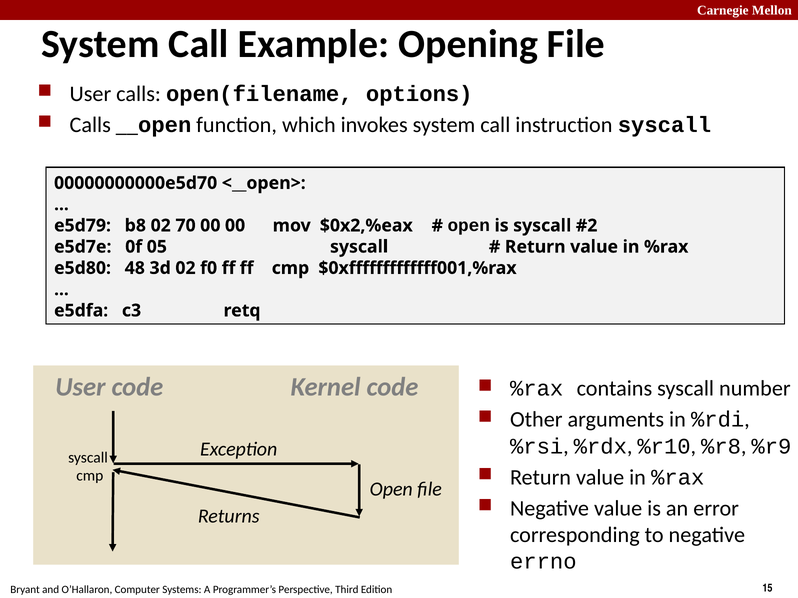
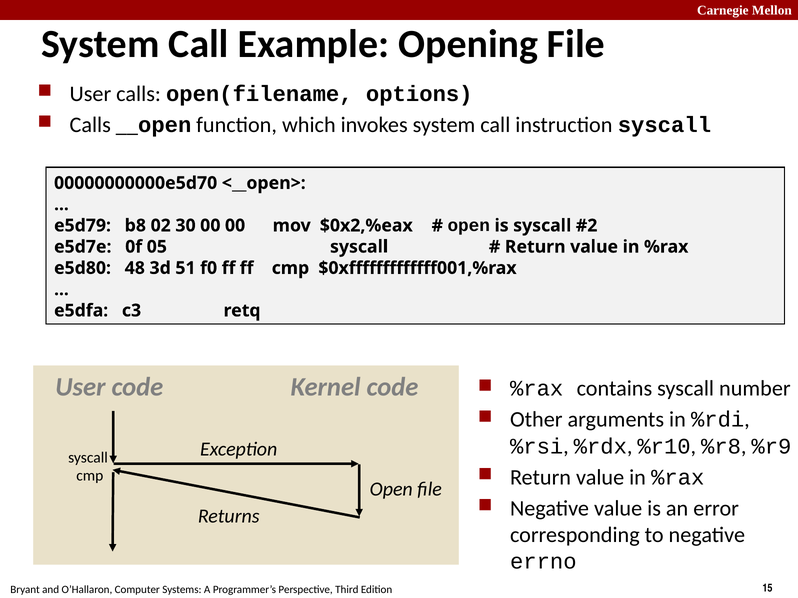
70: 70 -> 30 (186, 226)
3d 02: 02 -> 51 (186, 268)
